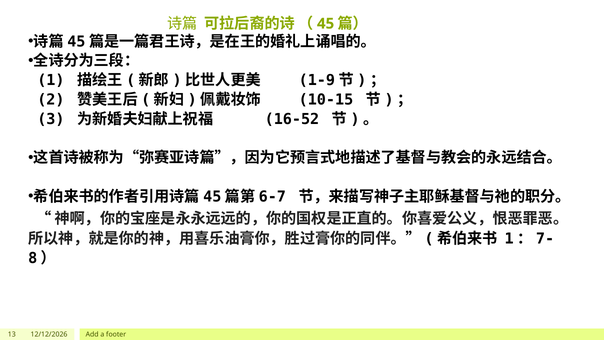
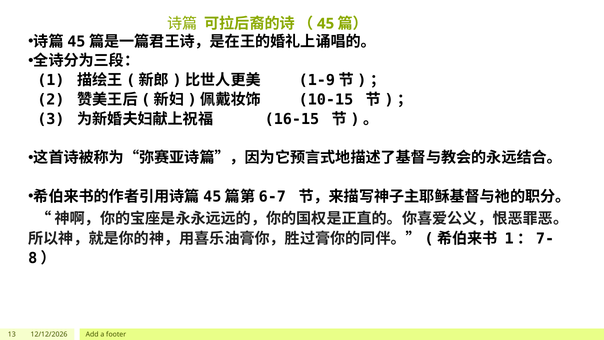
16-52: 16-52 -> 16-15 (292, 119)
